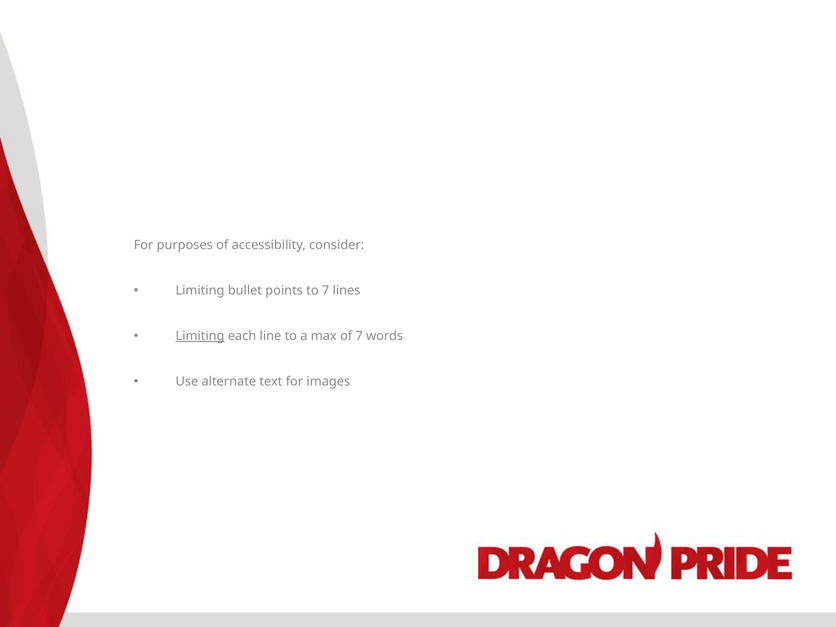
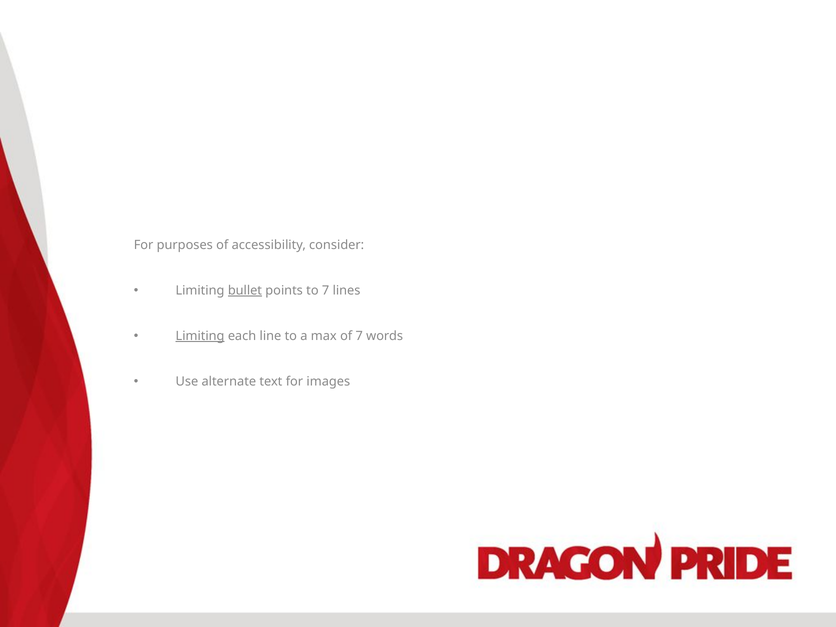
bullet underline: none -> present (245, 291)
